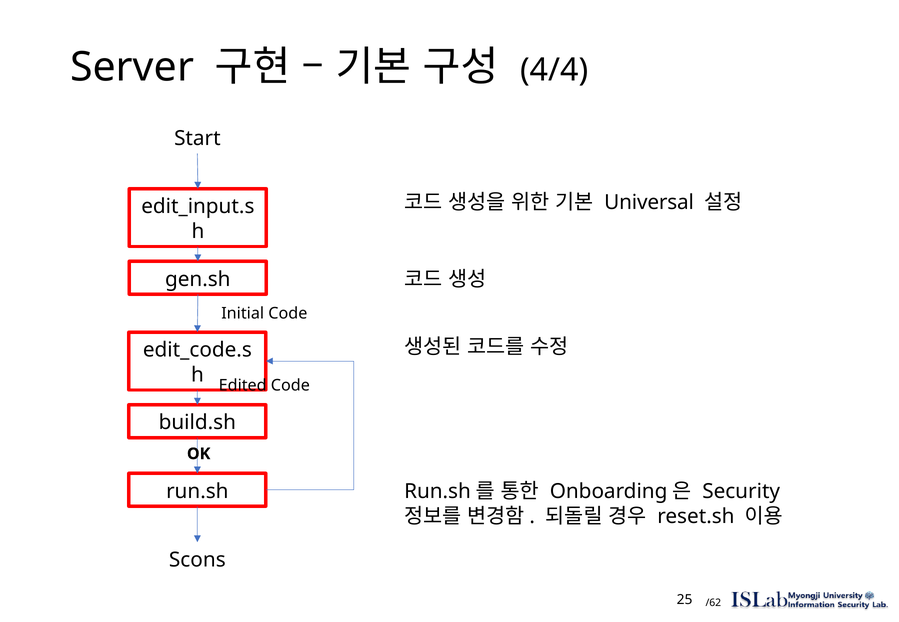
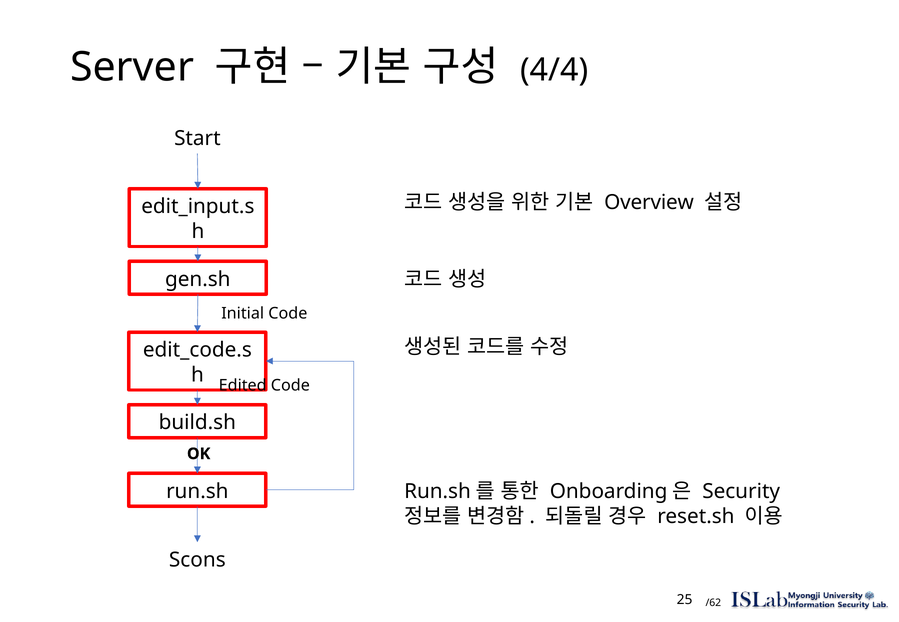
Universal: Universal -> Overview (649, 202)
